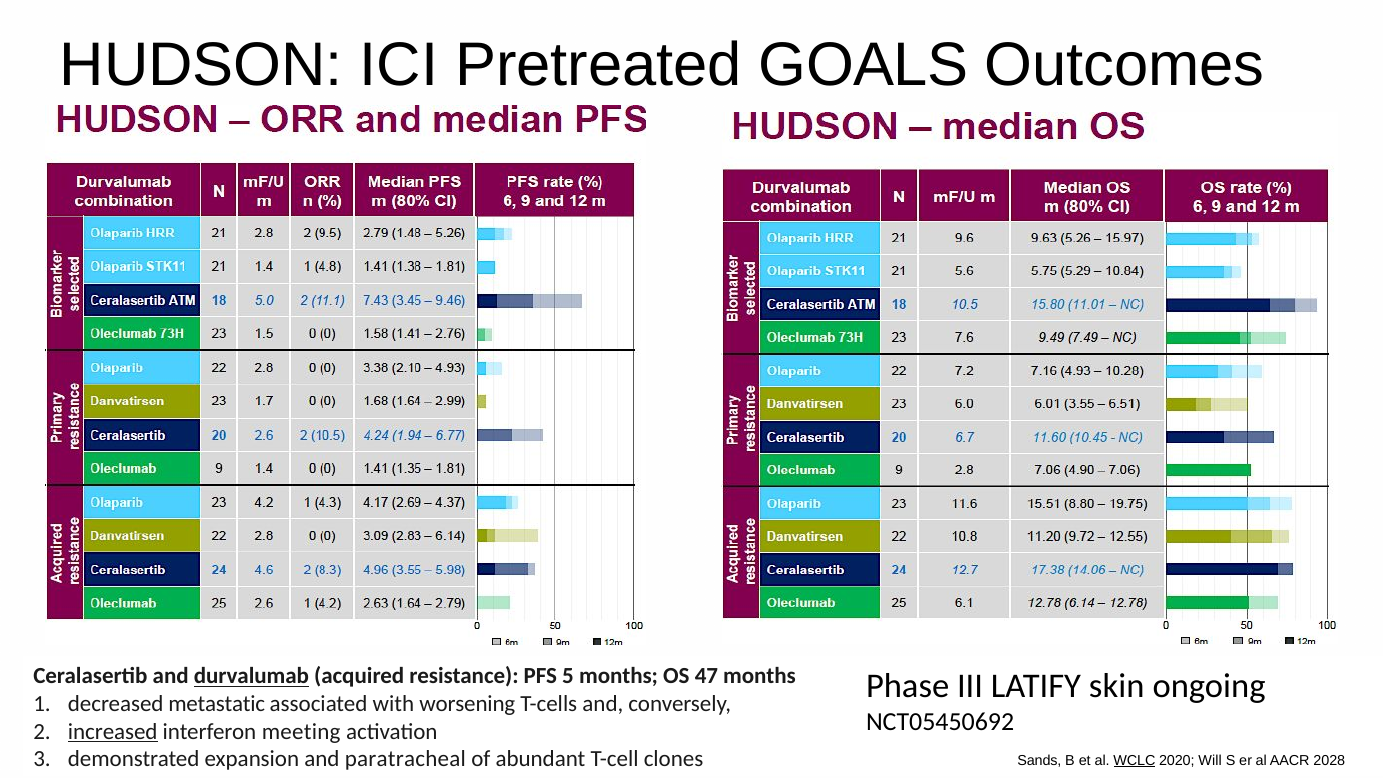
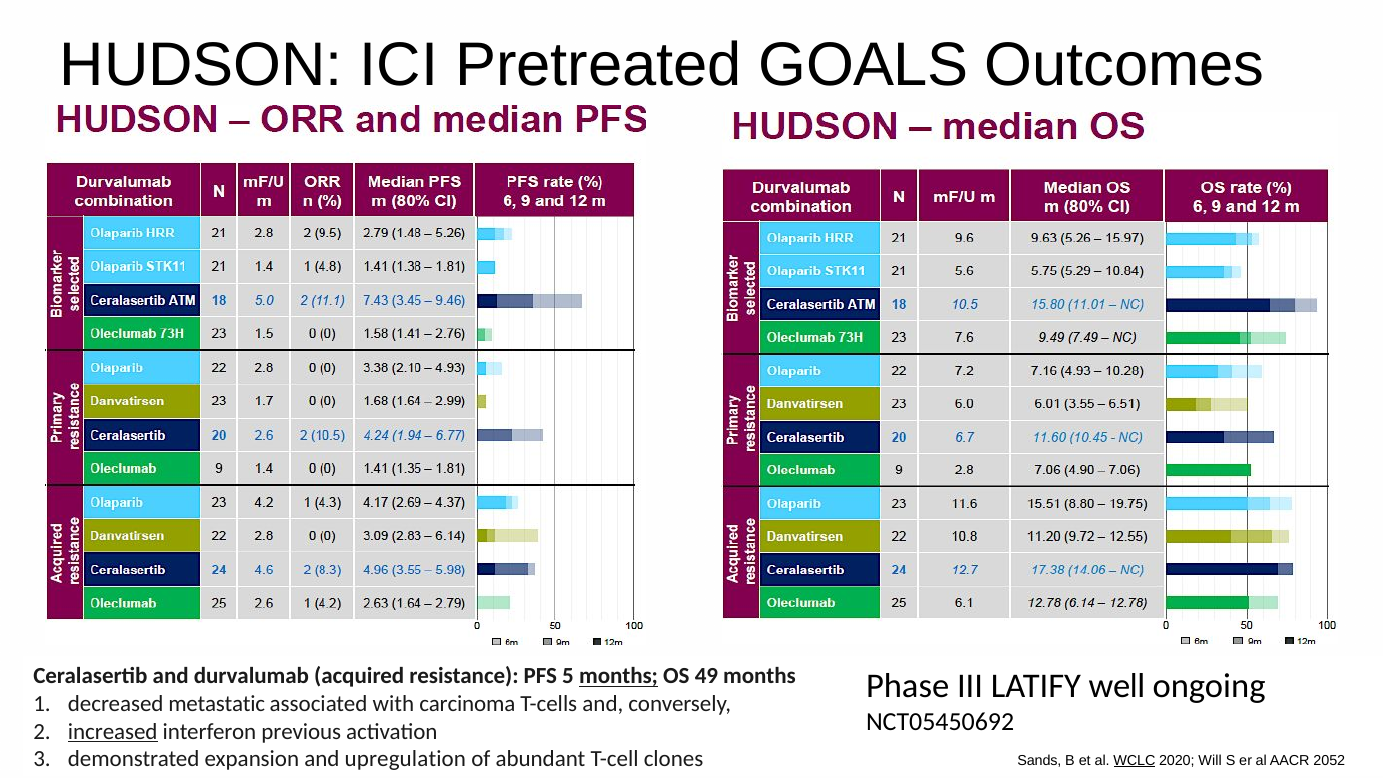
durvalumab underline: present -> none (251, 676)
months underline: none -> present (619, 676)
47: 47 -> 49 (706, 676)
skin: skin -> well (1117, 686)
worsening: worsening -> carcinoma (467, 704)
meeting: meeting -> previous (301, 732)
paratracheal: paratracheal -> upregulation (405, 759)
2028: 2028 -> 2052 (1329, 761)
